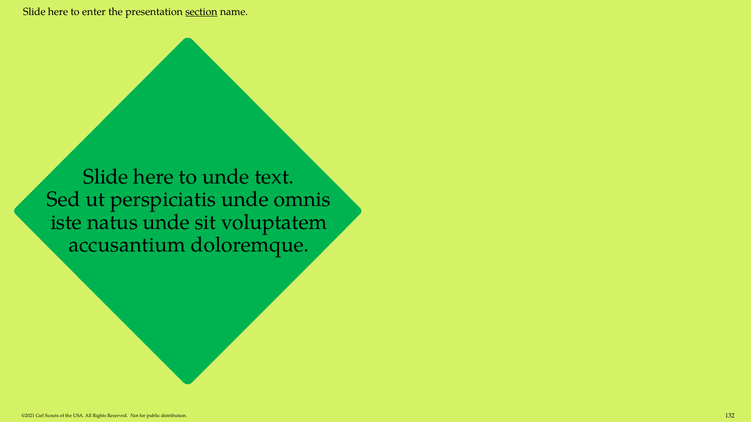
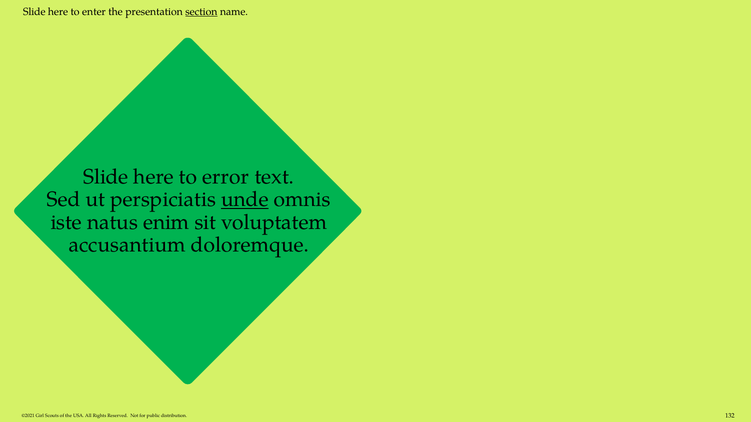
to unde: unde -> error (226, 177)
unde underline: none -> present (245, 200)
natus unde: unde -> enim (166, 222)
